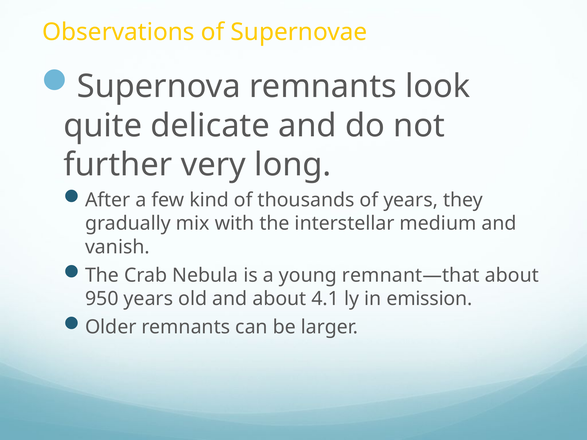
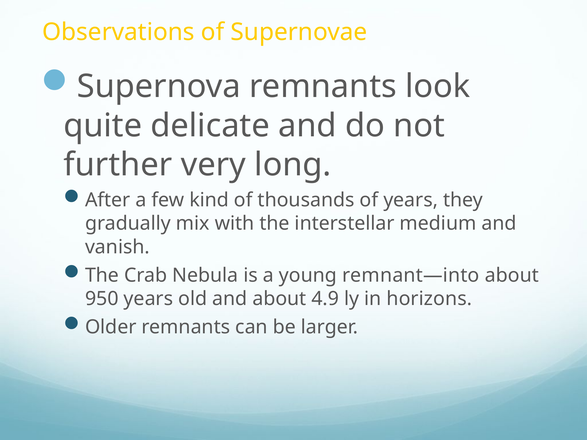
remnant—that: remnant—that -> remnant—into (411, 275)
4.1: 4.1 -> 4.9 (325, 299)
emission: emission -> horizons (429, 299)
